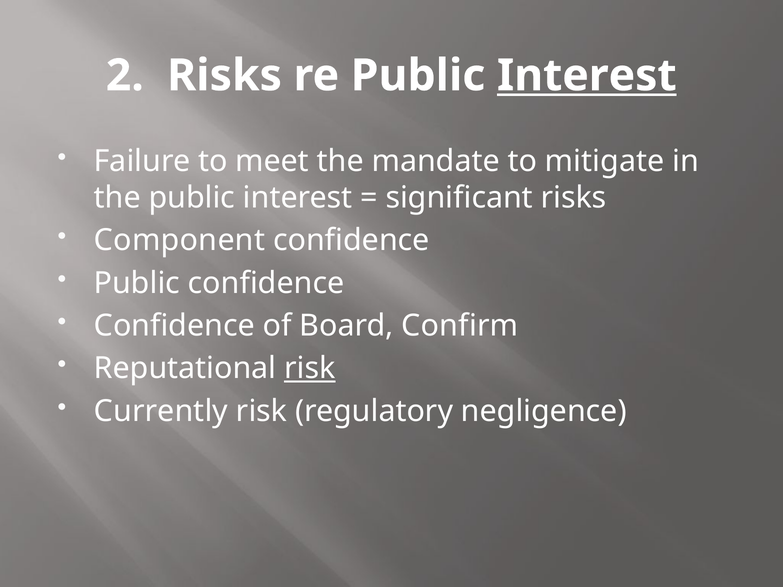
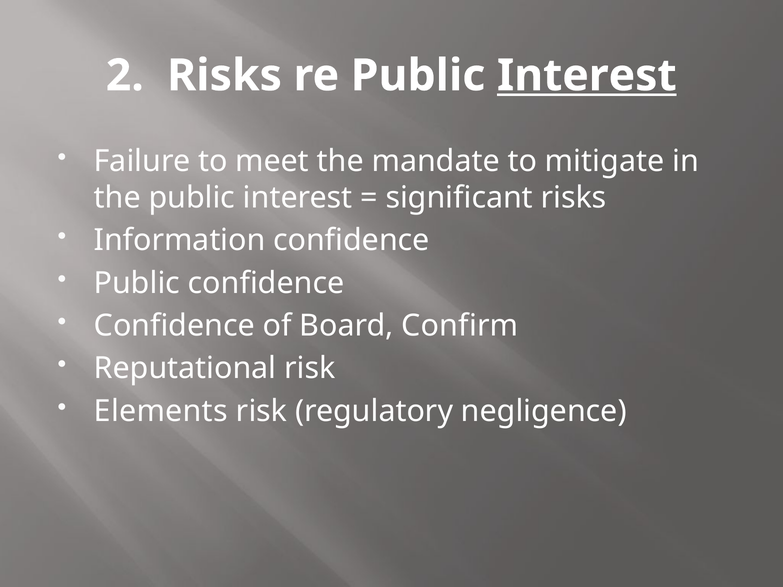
Component: Component -> Information (180, 241)
risk underline: present -> none (310, 369)
Currently: Currently -> Elements (161, 411)
